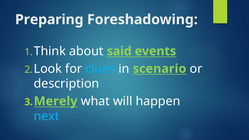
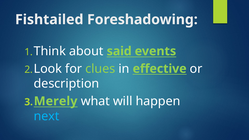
Preparing: Preparing -> Fishtailed (49, 20)
clues colour: light blue -> light green (100, 69)
scenario: scenario -> effective (160, 69)
